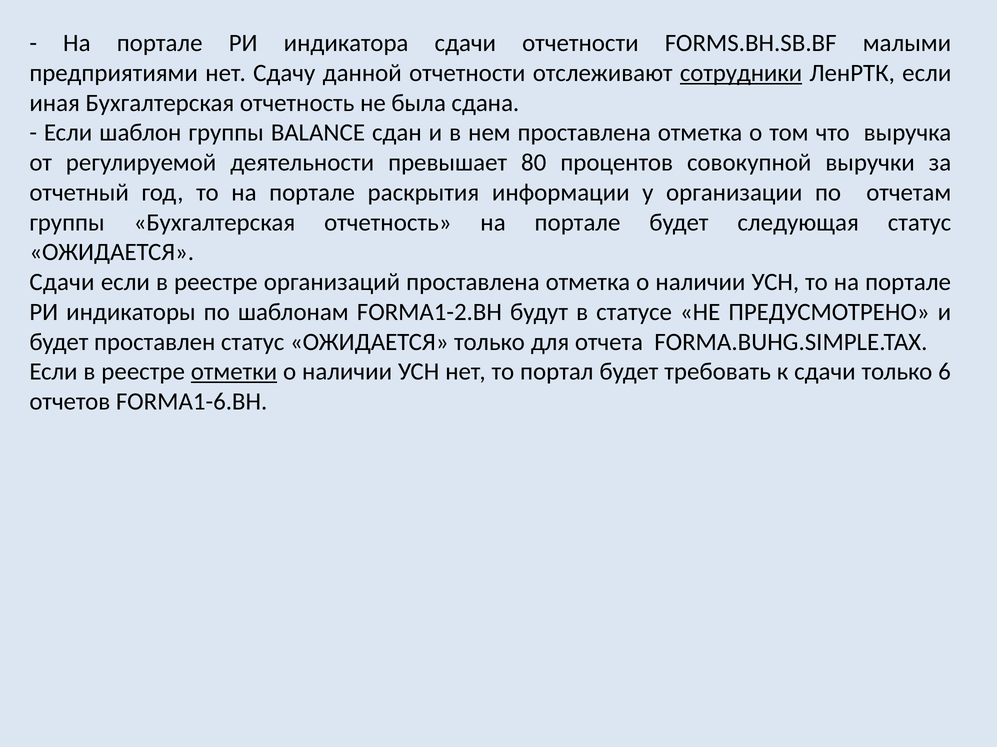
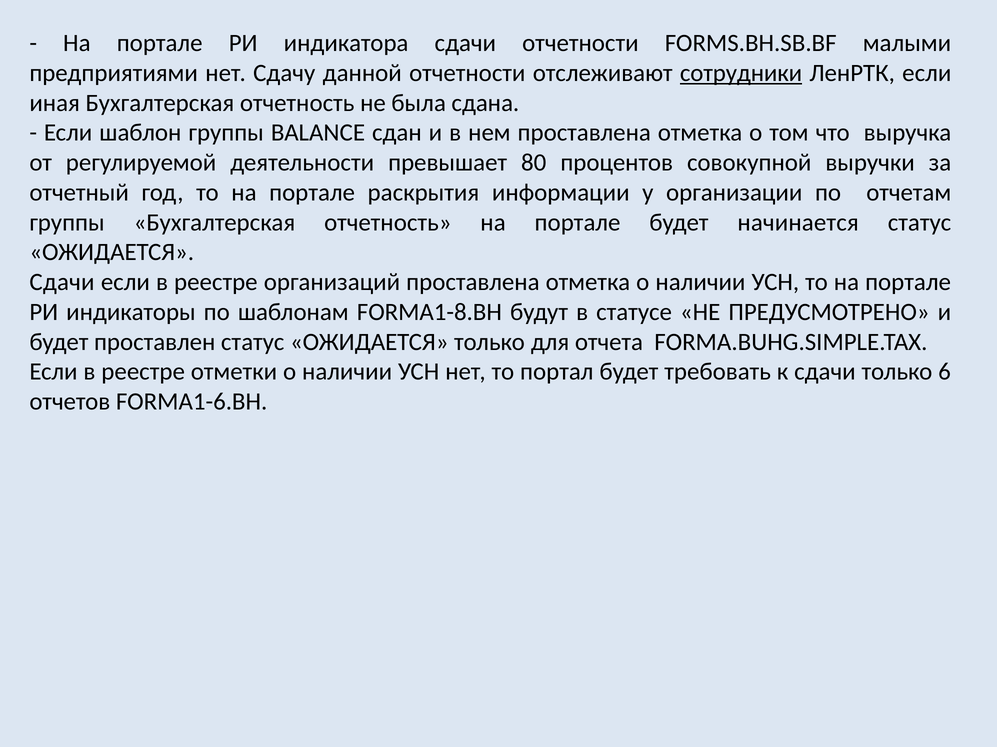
следующая: следующая -> начинается (798, 223)
FORMA1-2.BH: FORMA1-2.BH -> FORMA1-8.BH (429, 312)
отметки underline: present -> none (234, 372)
